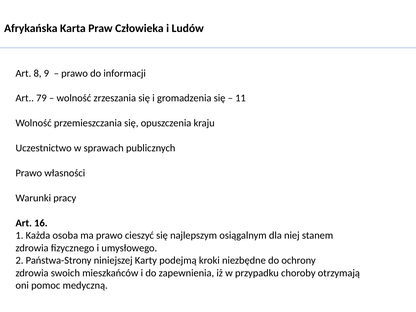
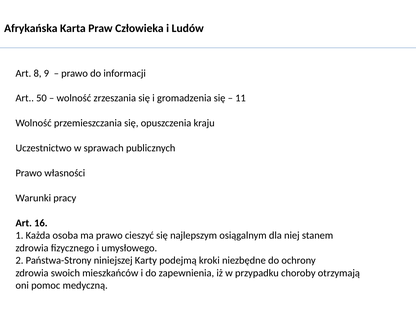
79: 79 -> 50 (41, 98)
